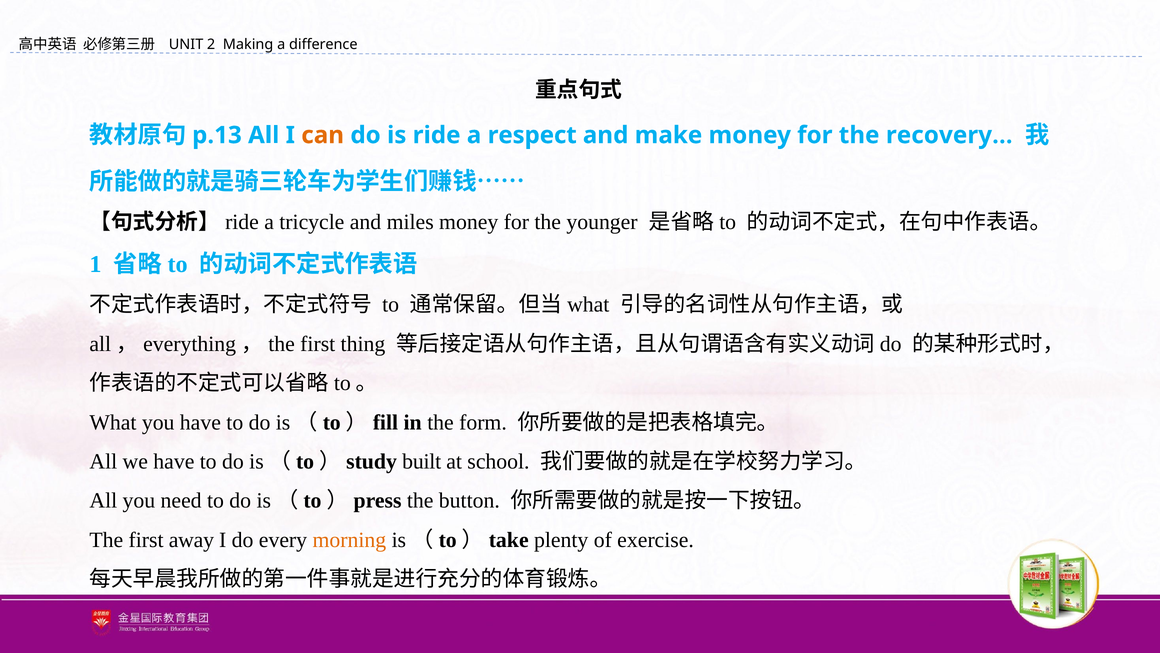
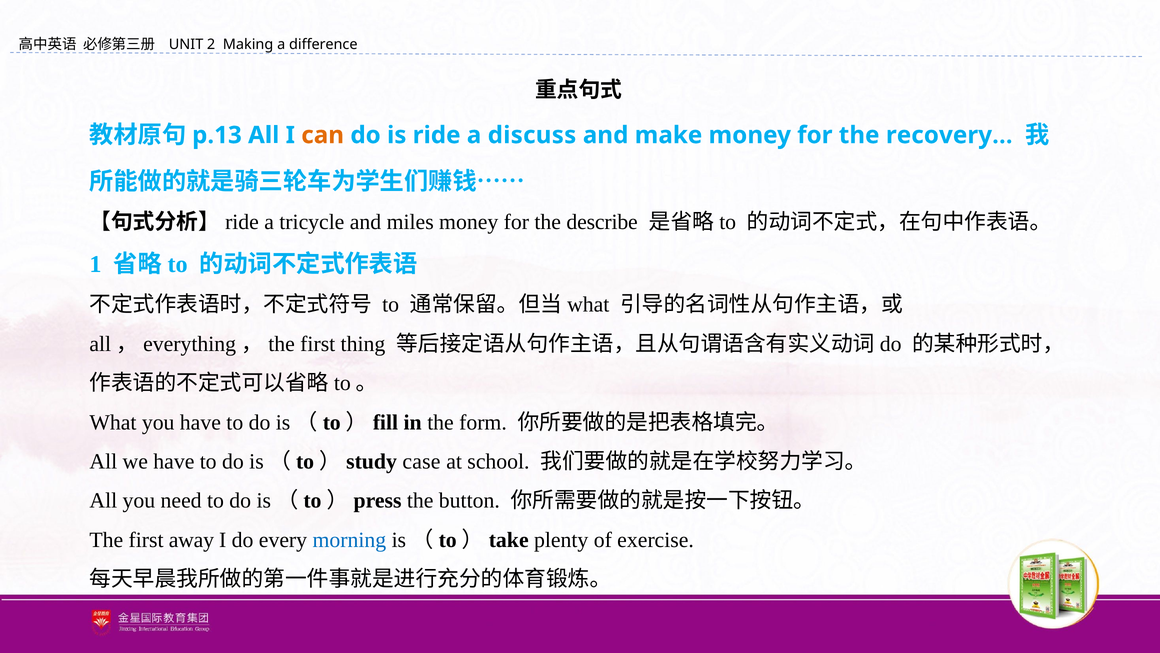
respect: respect -> discuss (532, 135)
younger: younger -> describe (602, 222)
built: built -> case (421, 461)
morning colour: orange -> blue (349, 539)
